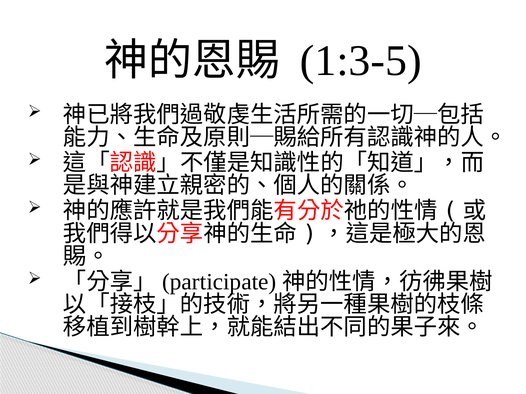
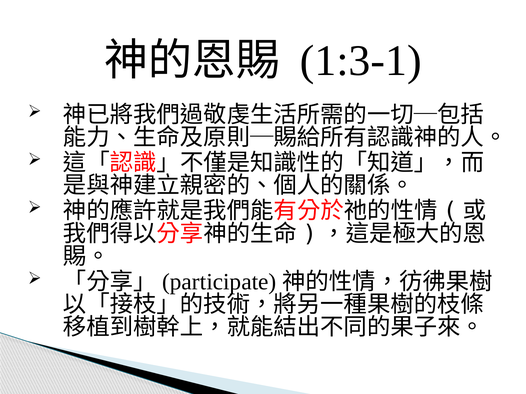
1:3-5: 1:3-5 -> 1:3-1 (361, 61)
